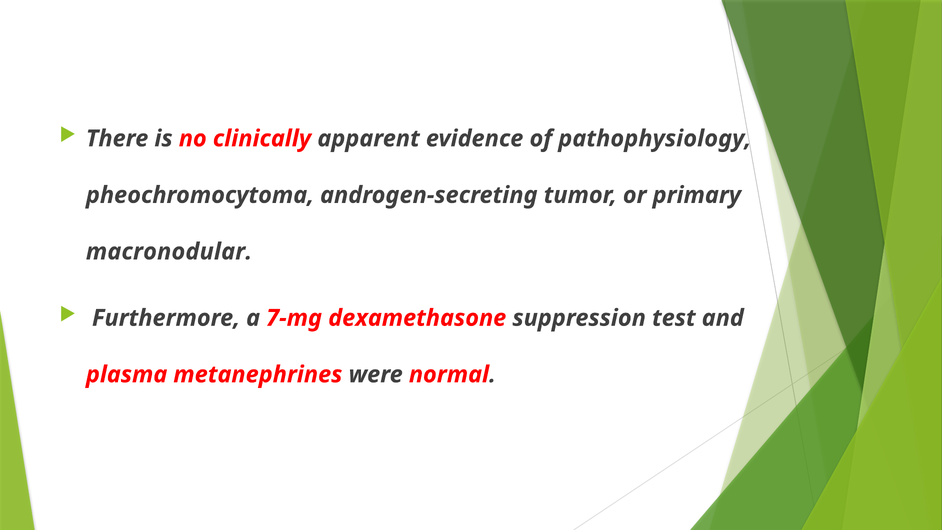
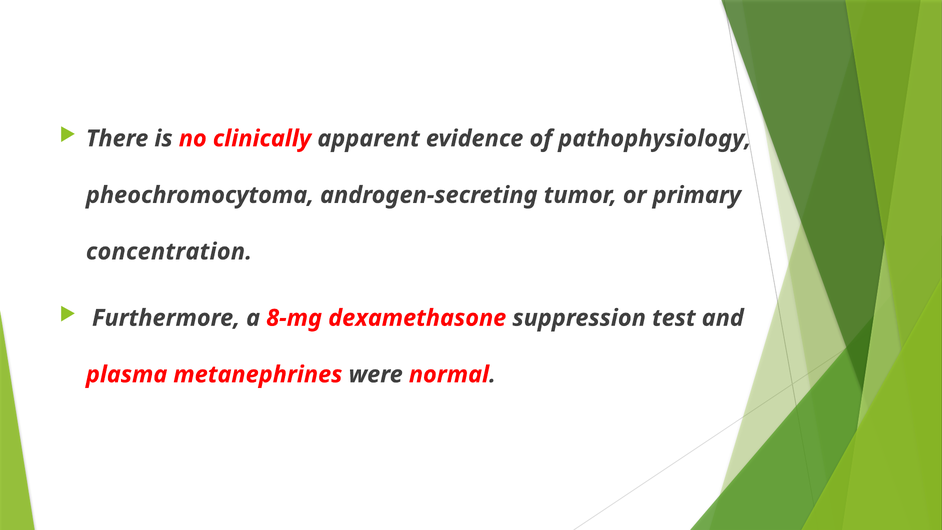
macronodular: macronodular -> concentration (169, 252)
7-mg: 7-mg -> 8-mg (294, 318)
